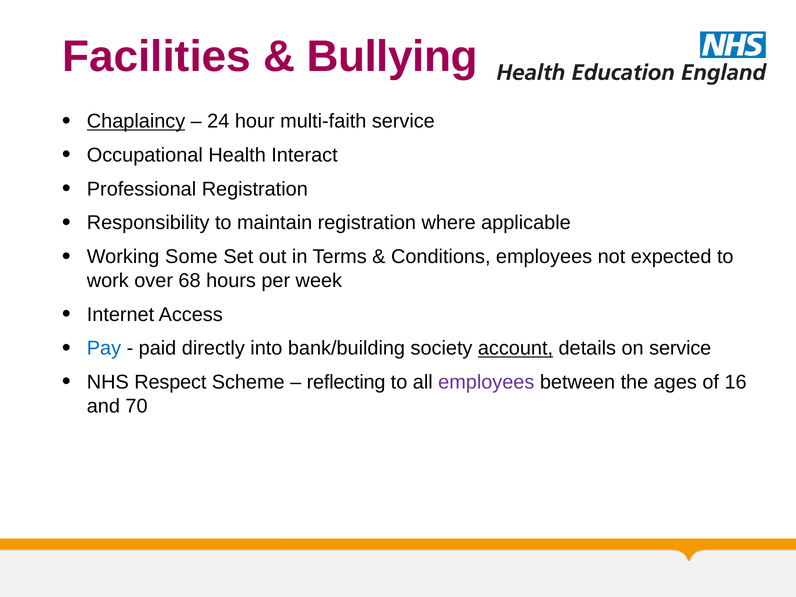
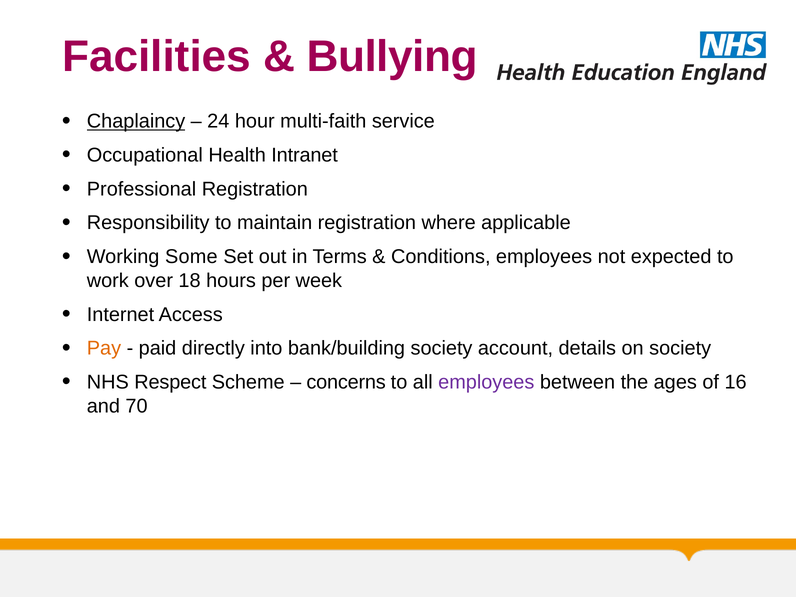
Interact: Interact -> Intranet (305, 155)
68: 68 -> 18 (190, 281)
Pay colour: blue -> orange (104, 348)
account underline: present -> none (515, 348)
on service: service -> society (680, 348)
reflecting: reflecting -> concerns (346, 382)
